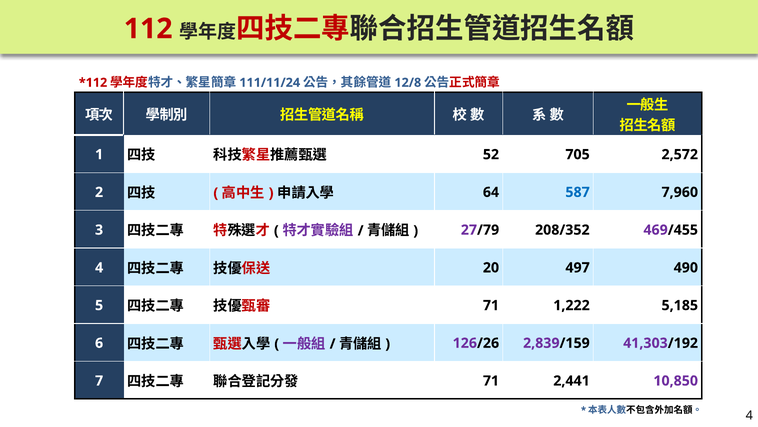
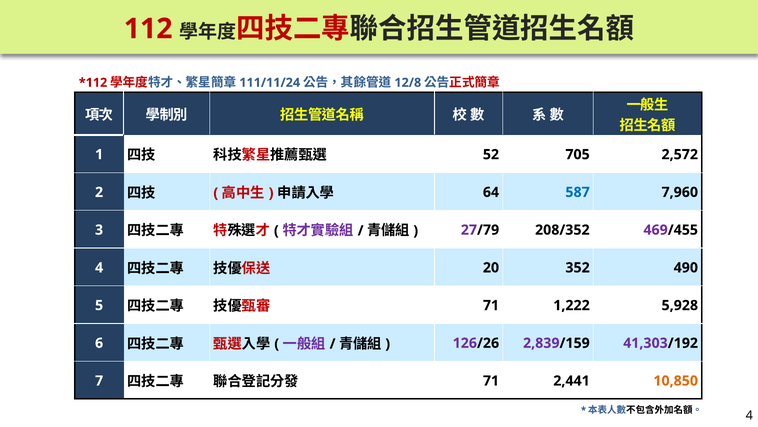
497: 497 -> 352 (578, 267)
5,185: 5,185 -> 5,928 (680, 305)
10,850 colour: purple -> orange (676, 380)
